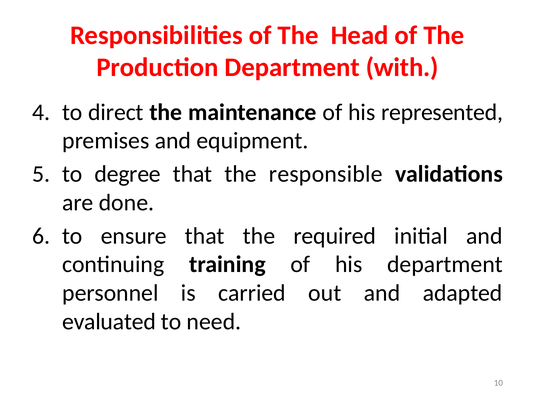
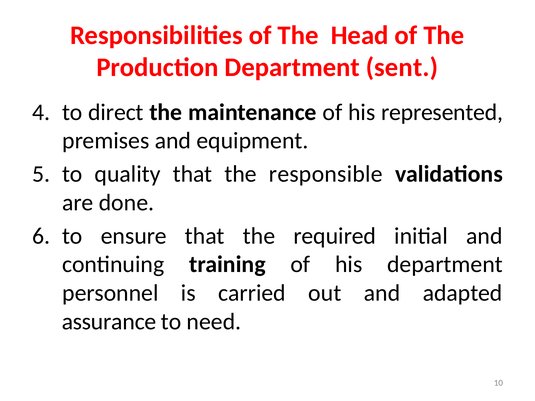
with: with -> sent (402, 67)
degree: degree -> quality (128, 174)
evaluated: evaluated -> assurance (109, 322)
